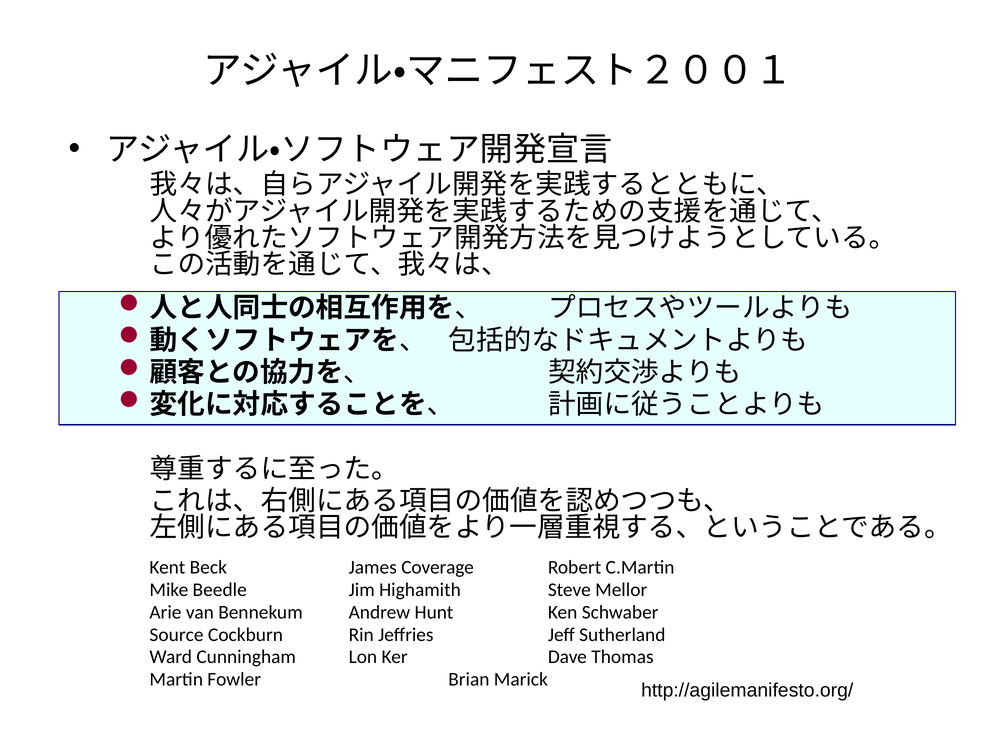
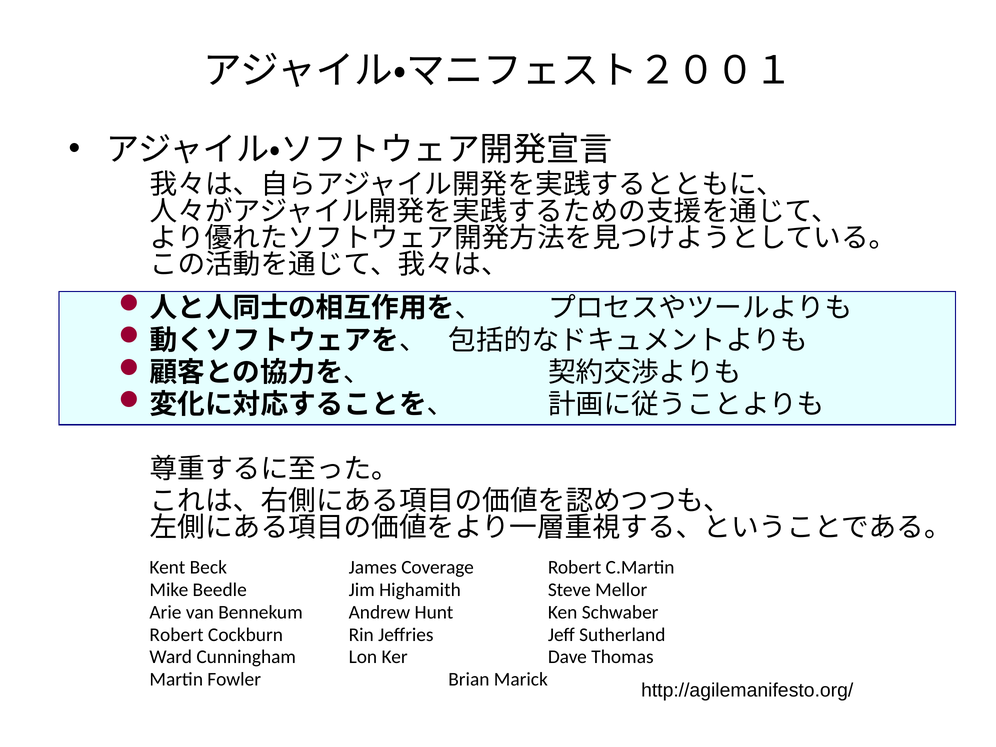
Source: Source -> Robert (177, 635)
